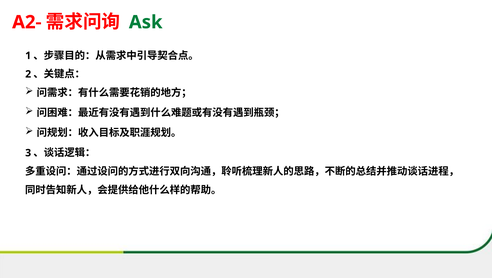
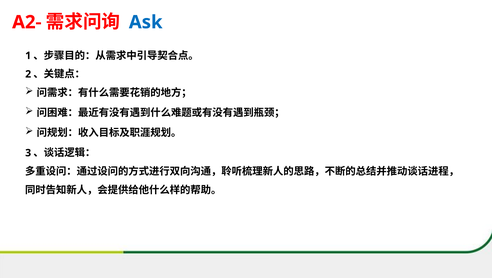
Ask colour: green -> blue (146, 22)
